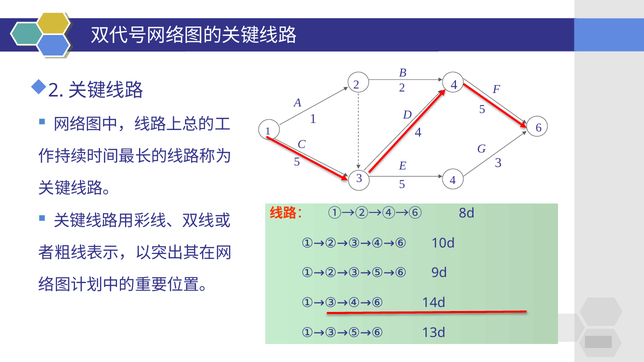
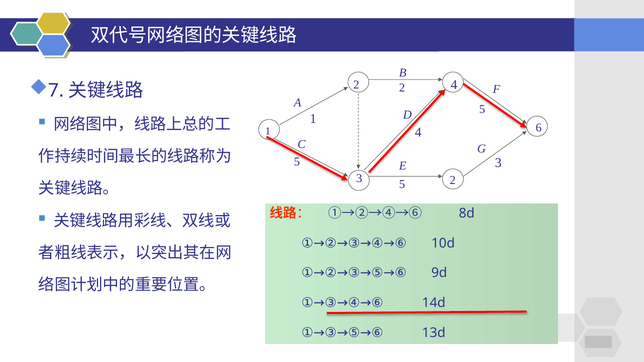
2: 2 -> 7 (56, 91)
3 4: 4 -> 2 (453, 181)
